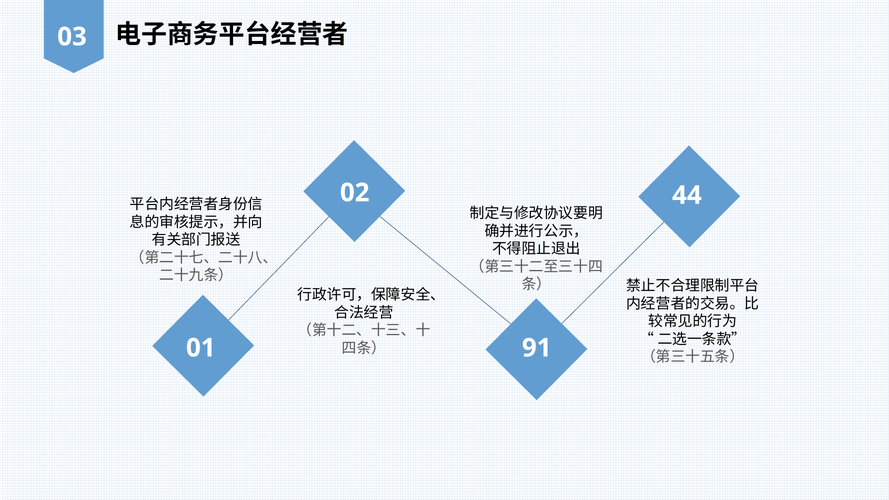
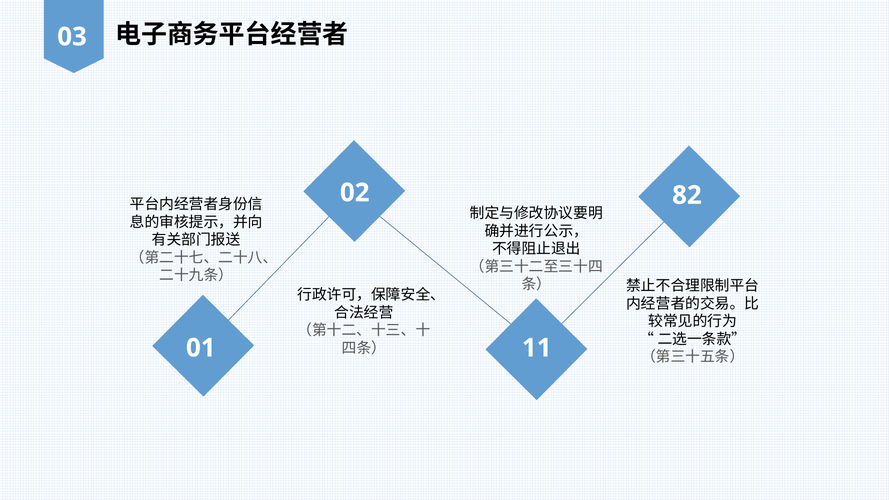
44: 44 -> 82 (687, 195)
91: 91 -> 11 (537, 348)
